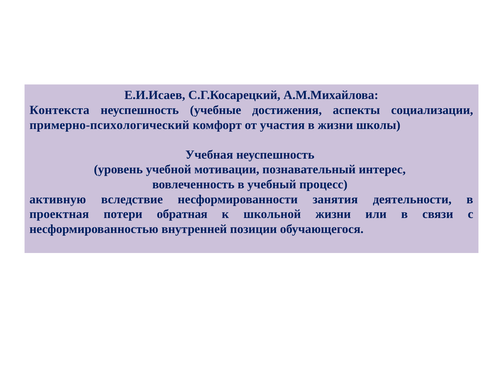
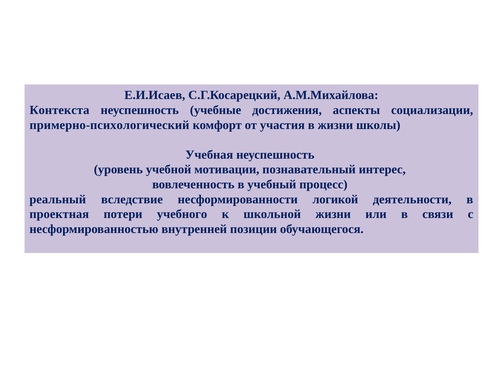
активную: активную -> реальный (58, 199)
занятия: занятия -> логикой (335, 199)
обратная: обратная -> учебного (182, 214)
